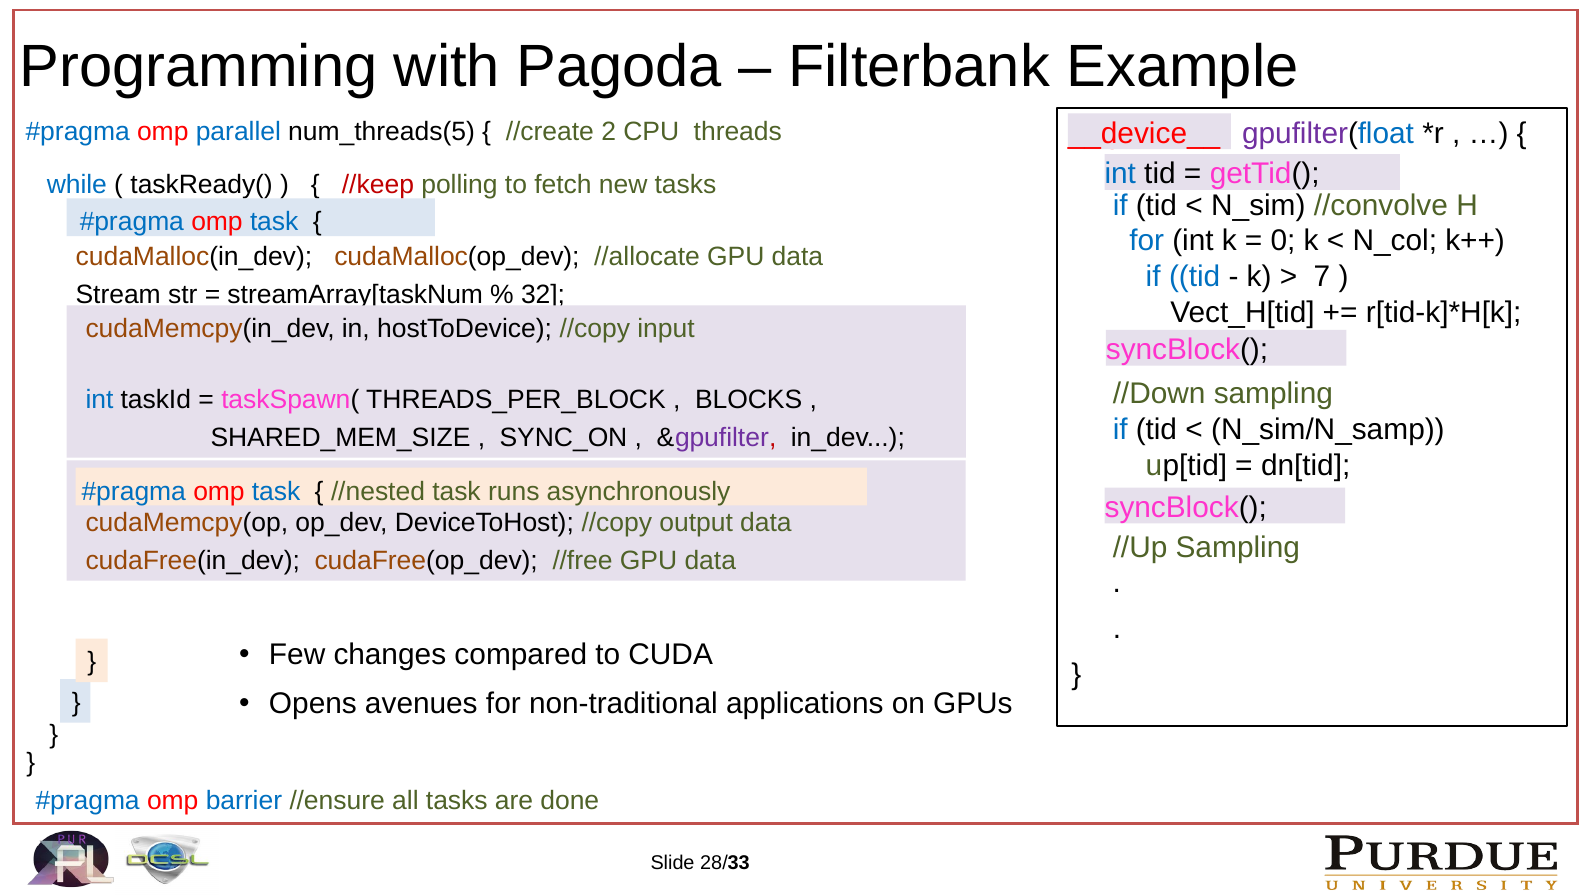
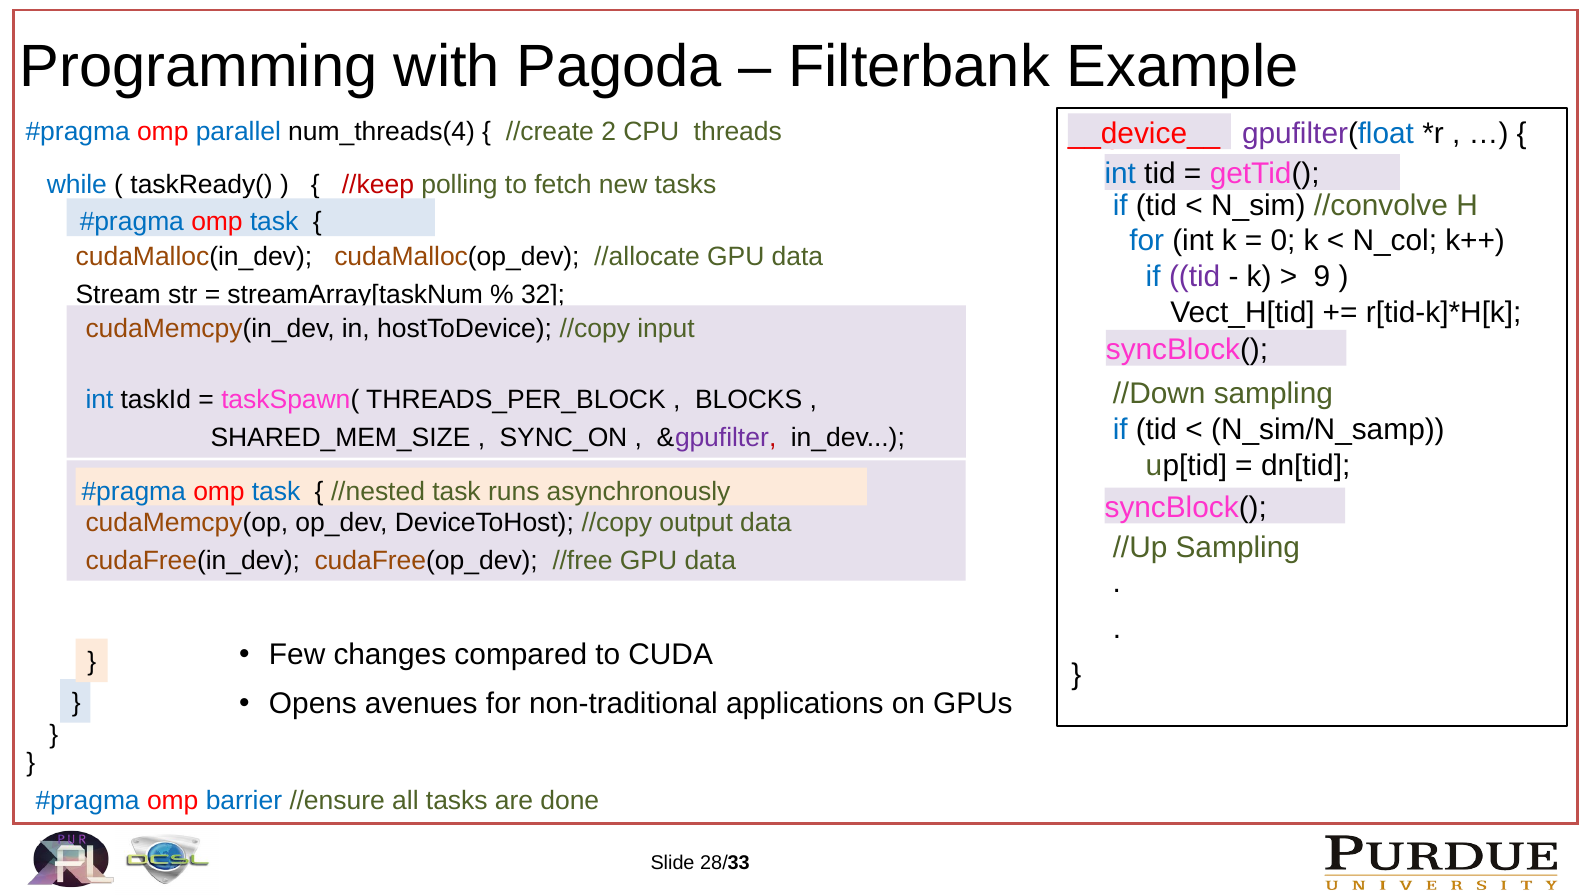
num_threads(5: num_threads(5 -> num_threads(4 (382, 132)
tid colour: blue -> purple (1195, 277)
7: 7 -> 9 (1322, 277)
